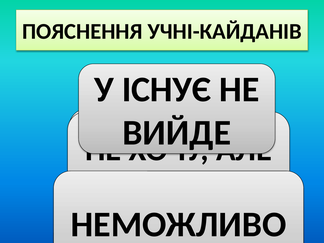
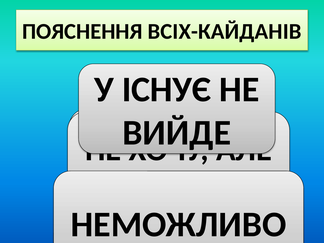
УЧНІ-КАЙДАНІВ: УЧНІ-КАЙДАНІВ -> ВСІХ-КАЙДАНІВ (225, 32)
